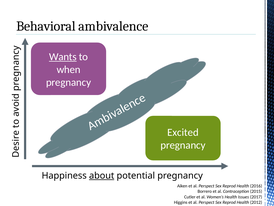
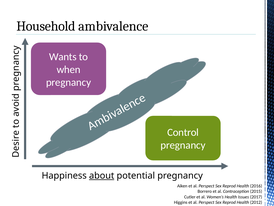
Behavioral: Behavioral -> Household (46, 26)
Wants underline: present -> none (63, 57)
Excited: Excited -> Control (183, 132)
